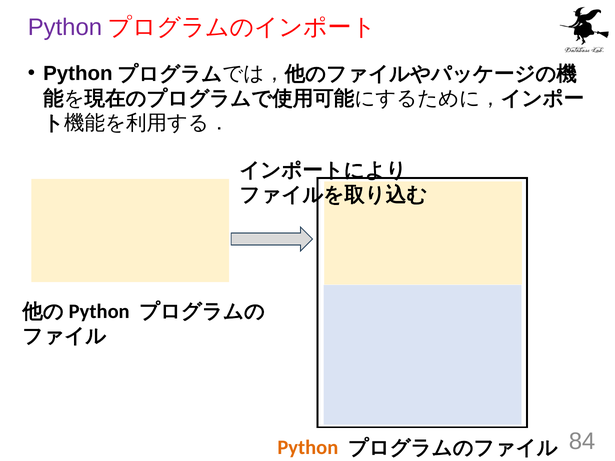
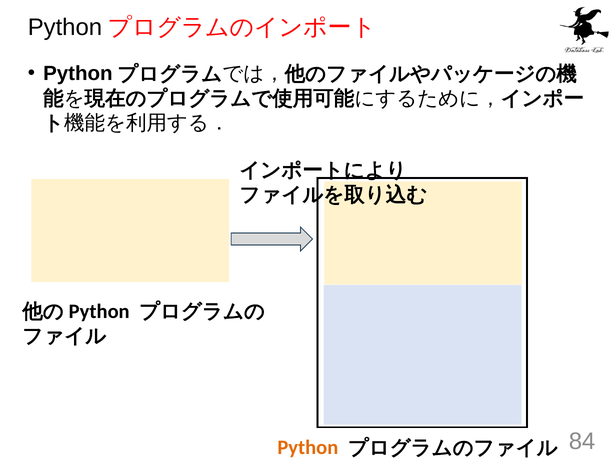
Python colour: purple -> black (65, 28)
